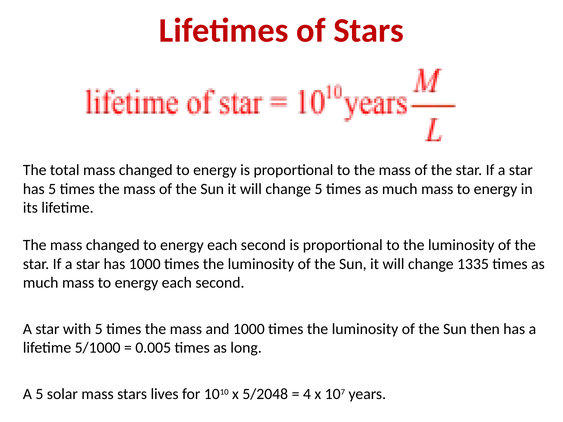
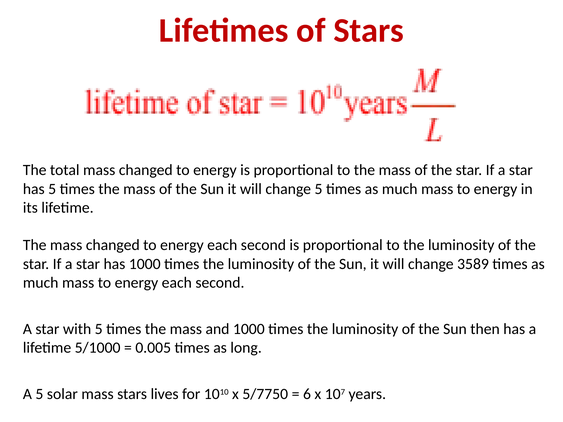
1335: 1335 -> 3589 (473, 264)
5/2048: 5/2048 -> 5/7750 (265, 394)
4: 4 -> 6 (307, 394)
